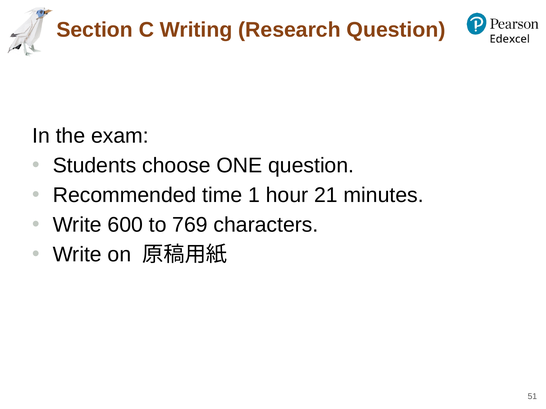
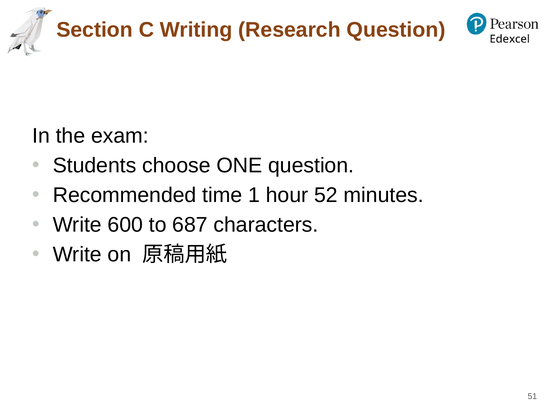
21: 21 -> 52 (326, 195)
769: 769 -> 687 (190, 225)
